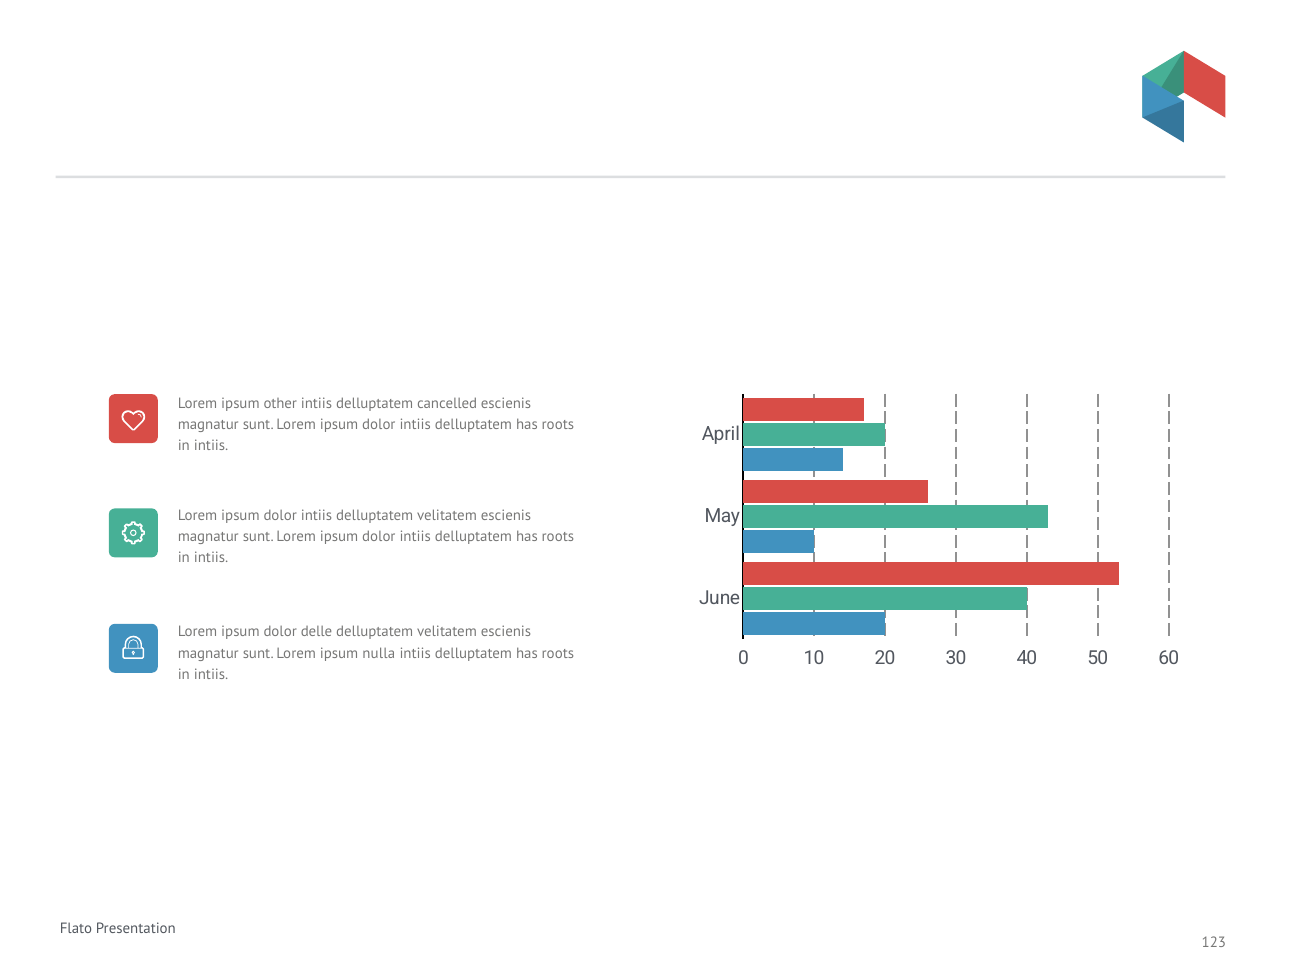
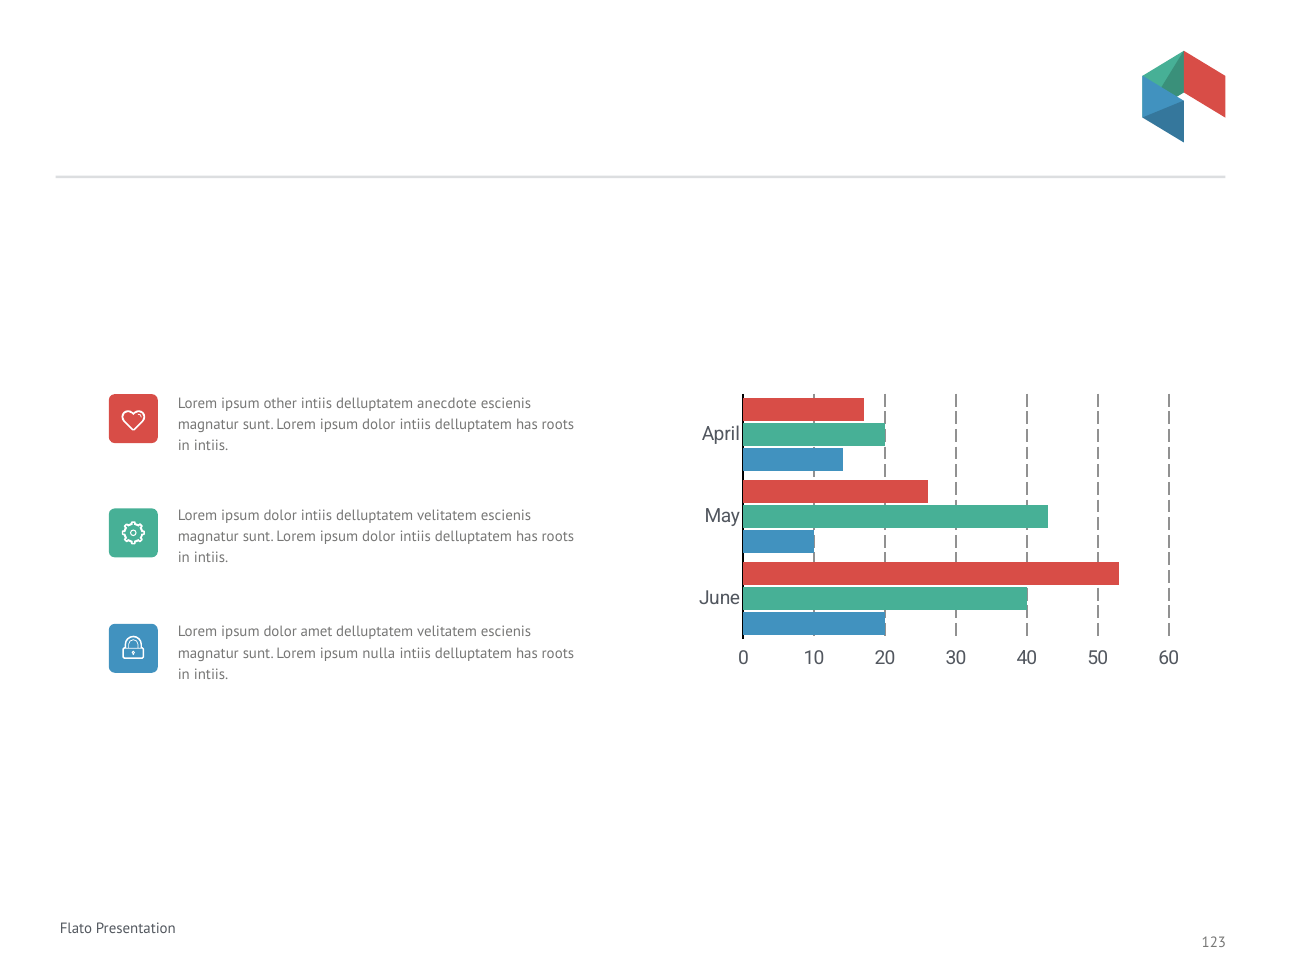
cancelled: cancelled -> anecdote (447, 403)
delle: delle -> amet (317, 632)
